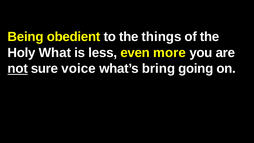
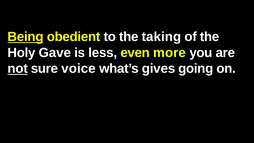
Being underline: none -> present (25, 37)
things: things -> taking (161, 37)
What: What -> Gave (55, 53)
bring: bring -> gives (159, 69)
